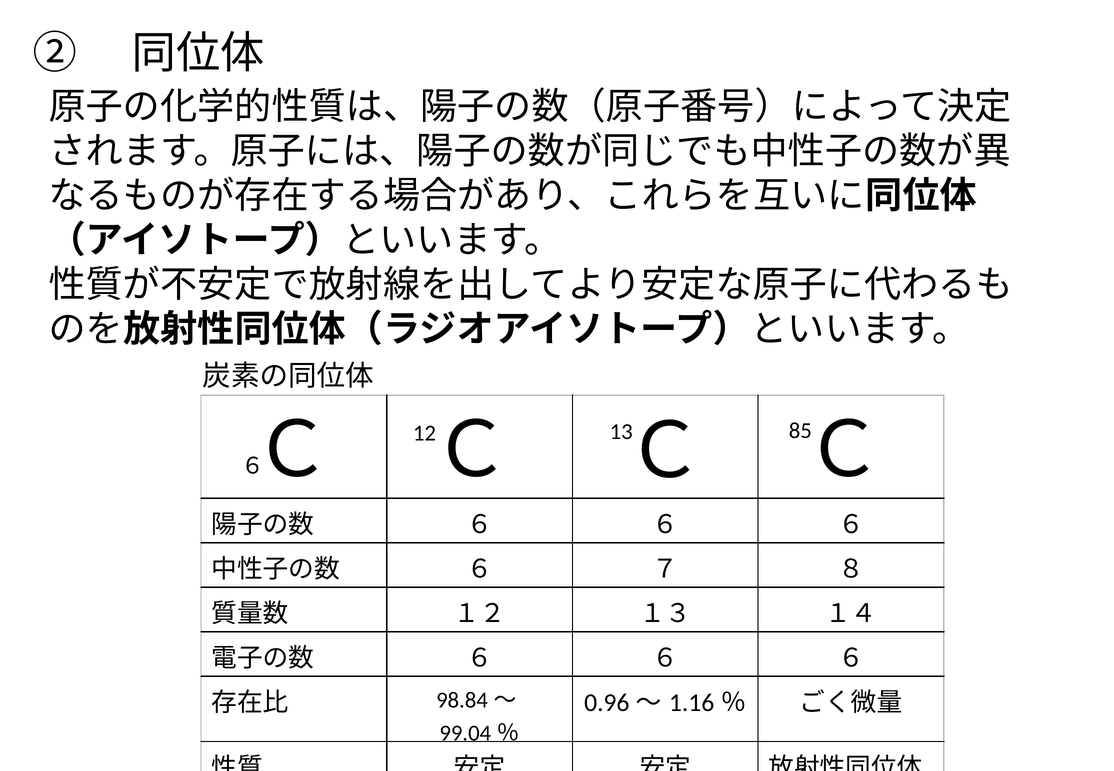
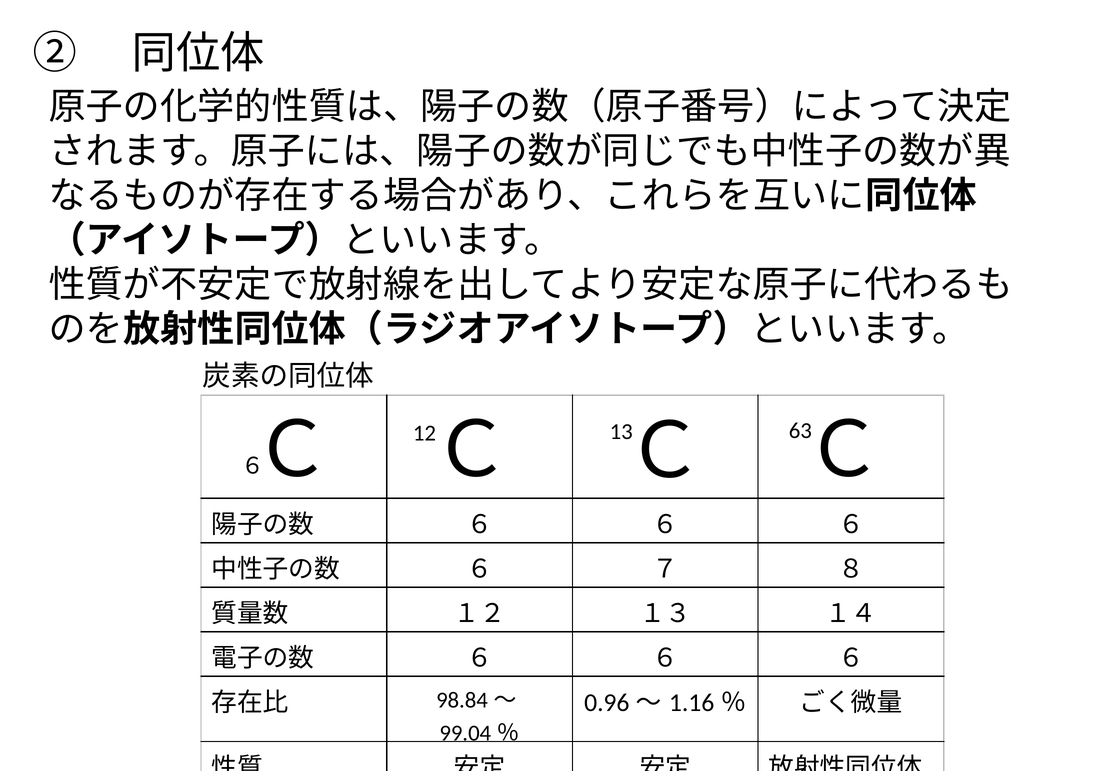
85: 85 -> 63 (800, 431)
